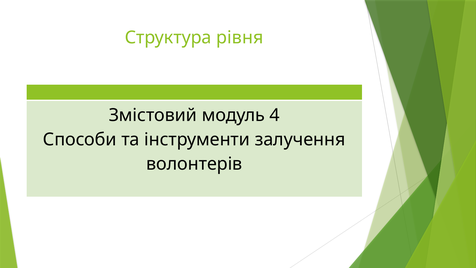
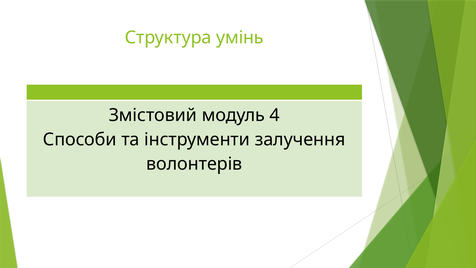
рівня: рівня -> умінь (240, 38)
